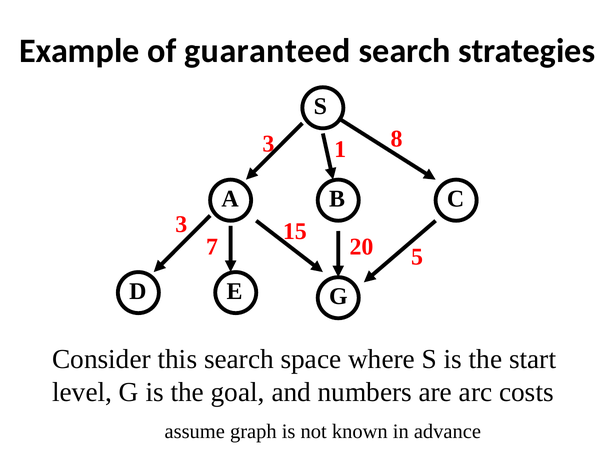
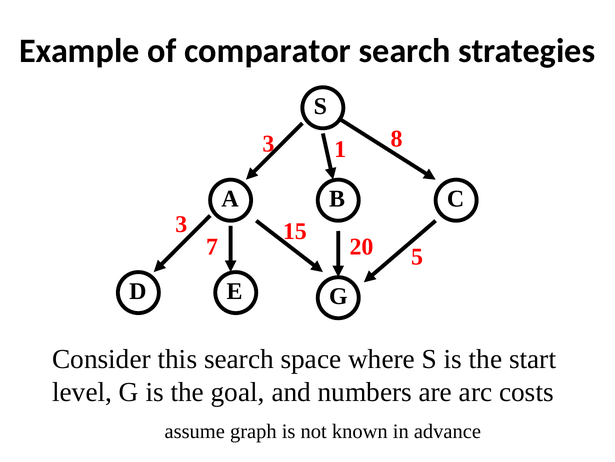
guaranteed: guaranteed -> comparator (268, 51)
